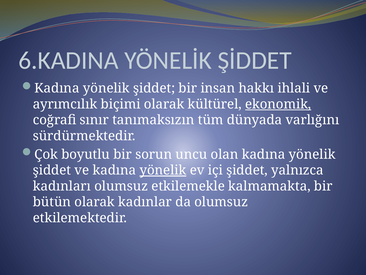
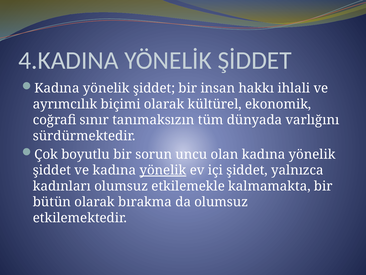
6.KADINA: 6.KADINA -> 4.KADINA (68, 60)
ekonomik underline: present -> none (278, 104)
kadınlar: kadınlar -> bırakma (145, 202)
